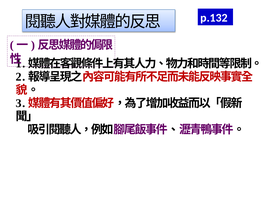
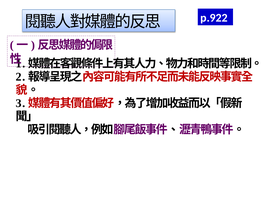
p.132: p.132 -> p.922 (214, 18)
